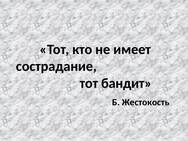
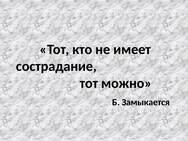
бандит: бандит -> можно (127, 83)
Жестокость: Жестокость -> Замыкается (146, 102)
